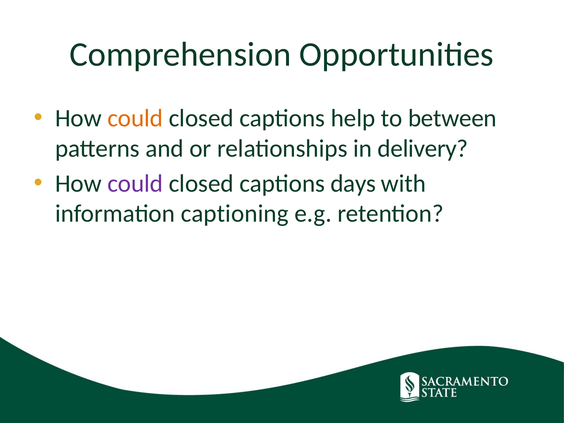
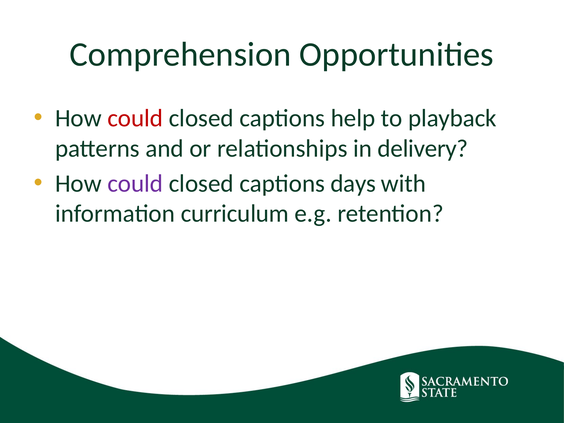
could colour: orange -> red (135, 118)
between: between -> playback (452, 118)
captioning: captioning -> curriculum (235, 214)
